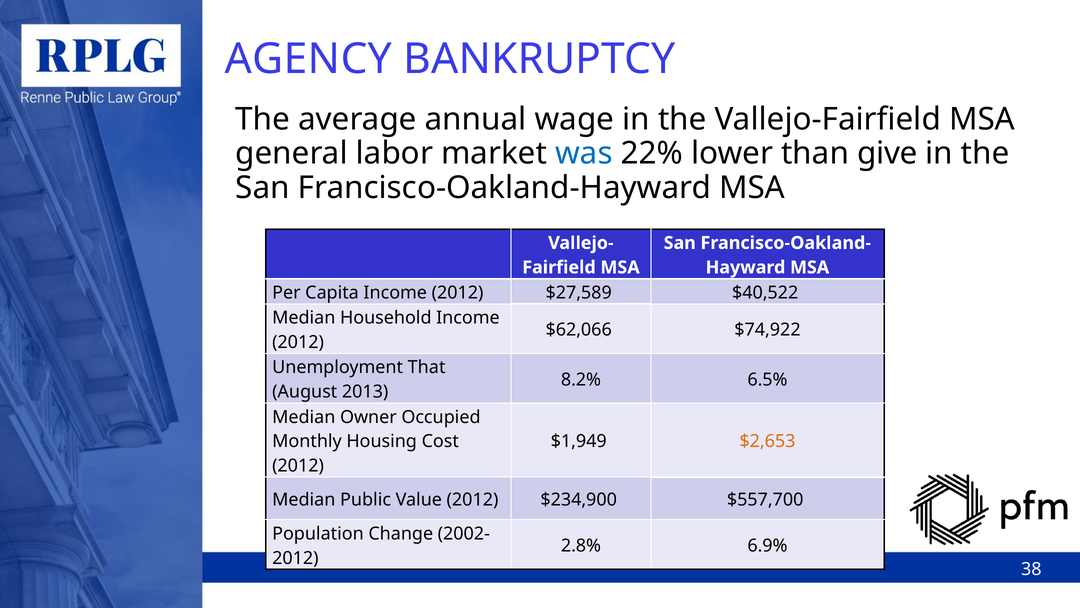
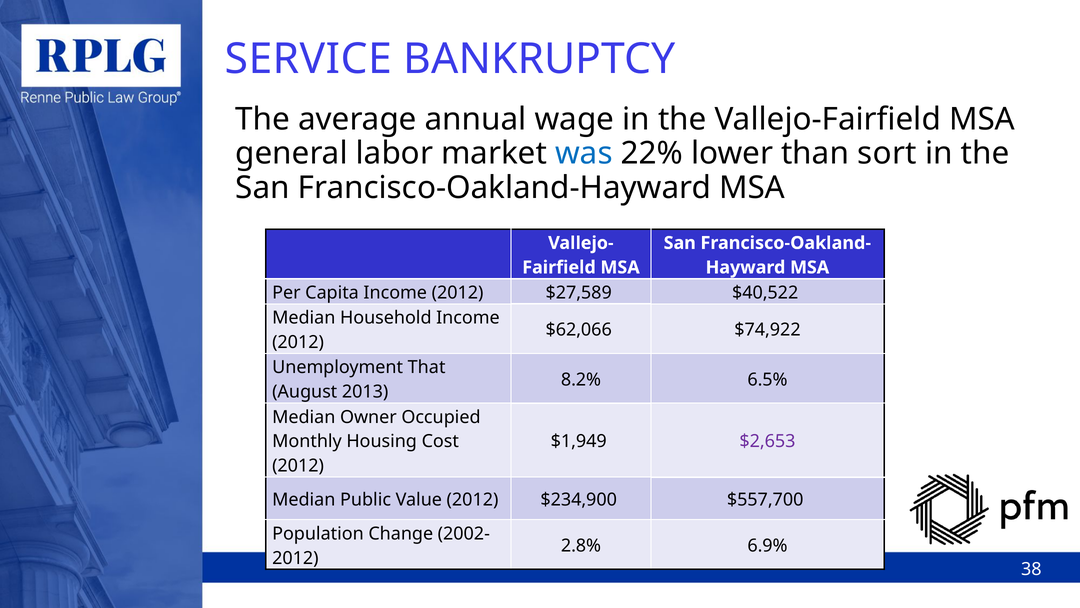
AGENCY: AGENCY -> SERVICE (308, 59)
give: give -> sort (887, 153)
$2,653 colour: orange -> purple (767, 441)
